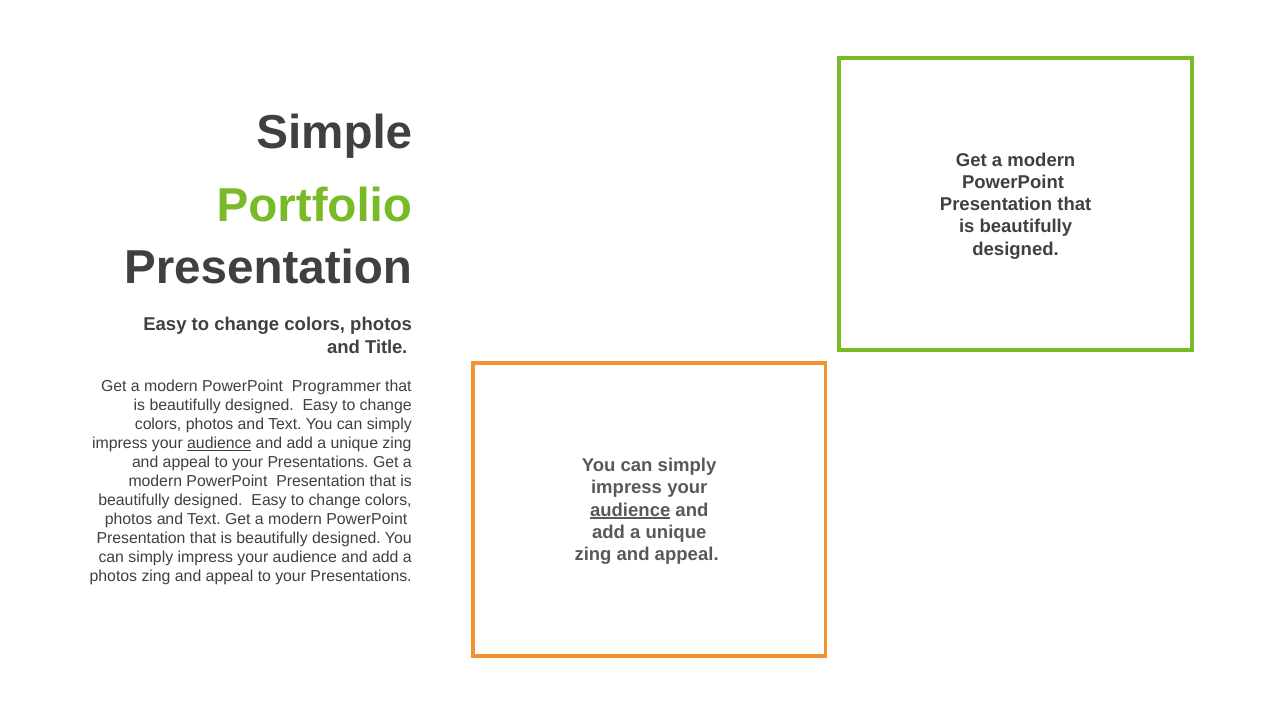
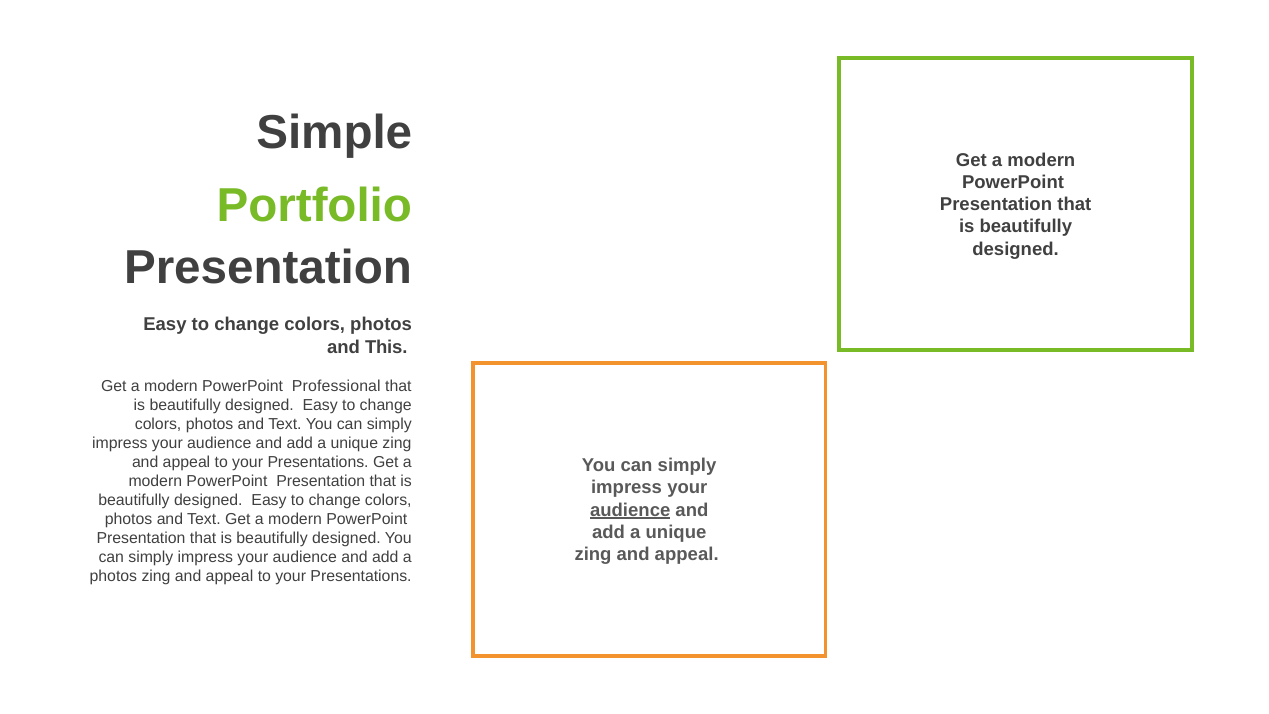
Title: Title -> This (386, 347)
Programmer: Programmer -> Professional (336, 386)
audience underline: present -> none (219, 443)
